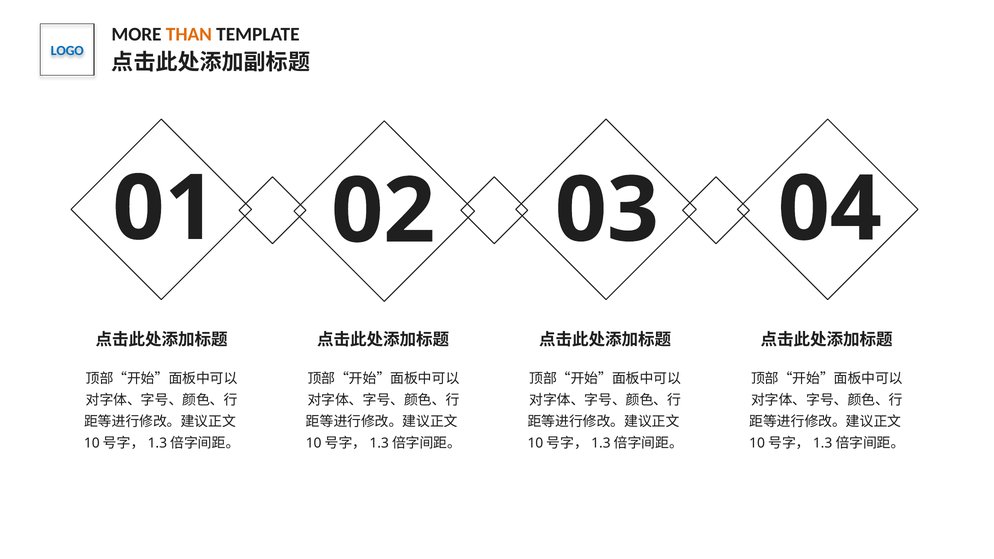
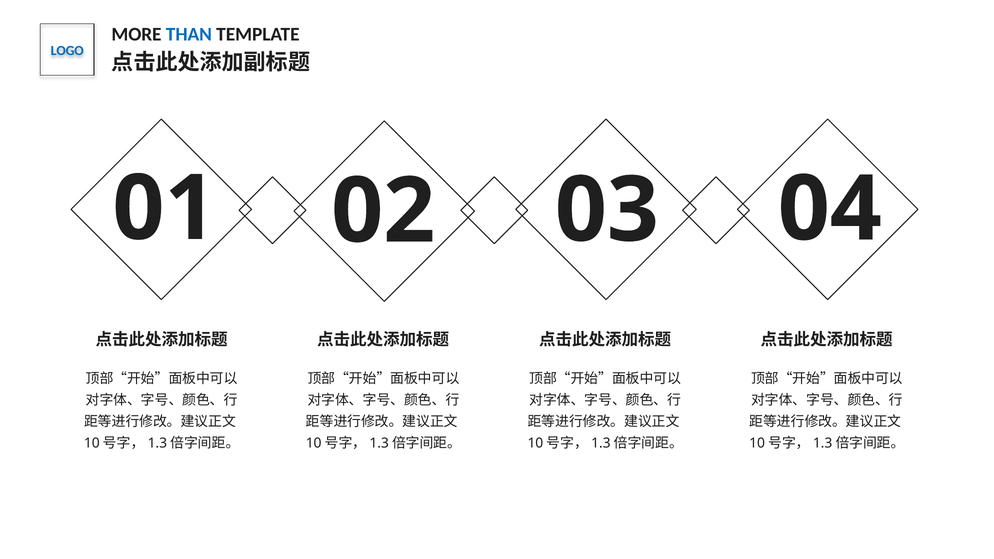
THAN colour: orange -> blue (189, 35)
